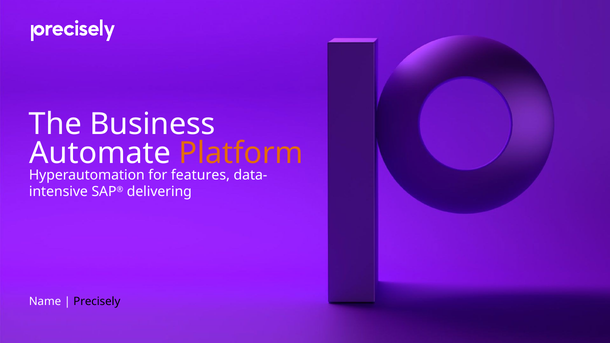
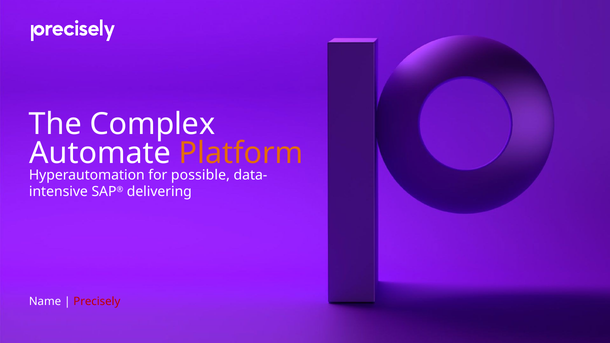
Business: Business -> Complex (152, 124)
features: features -> possible (200, 175)
Precisely colour: black -> red (97, 302)
